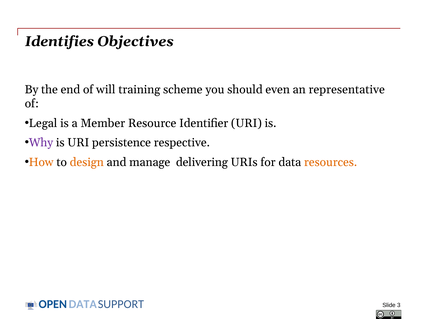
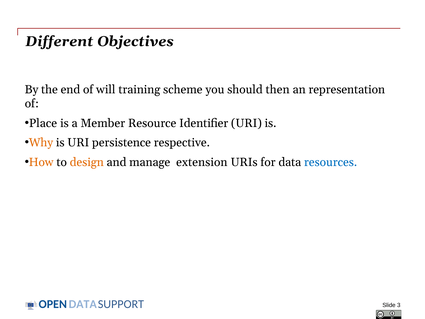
Identifies: Identifies -> Different (59, 41)
even: even -> then (278, 89)
representative: representative -> representation (347, 89)
Legal: Legal -> Place (43, 123)
Why colour: purple -> orange (41, 143)
delivering: delivering -> extension (202, 162)
resources colour: orange -> blue (331, 162)
